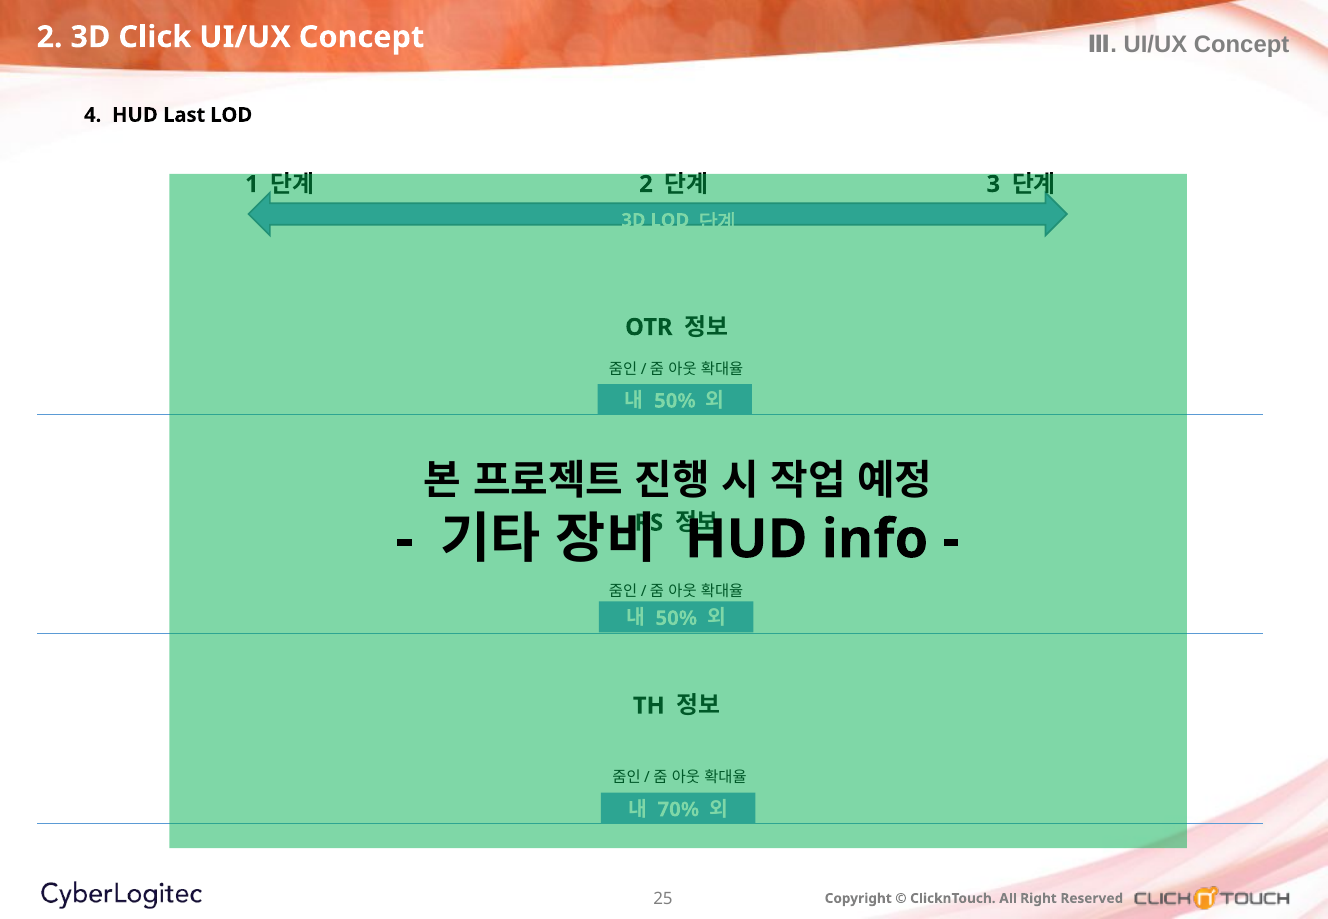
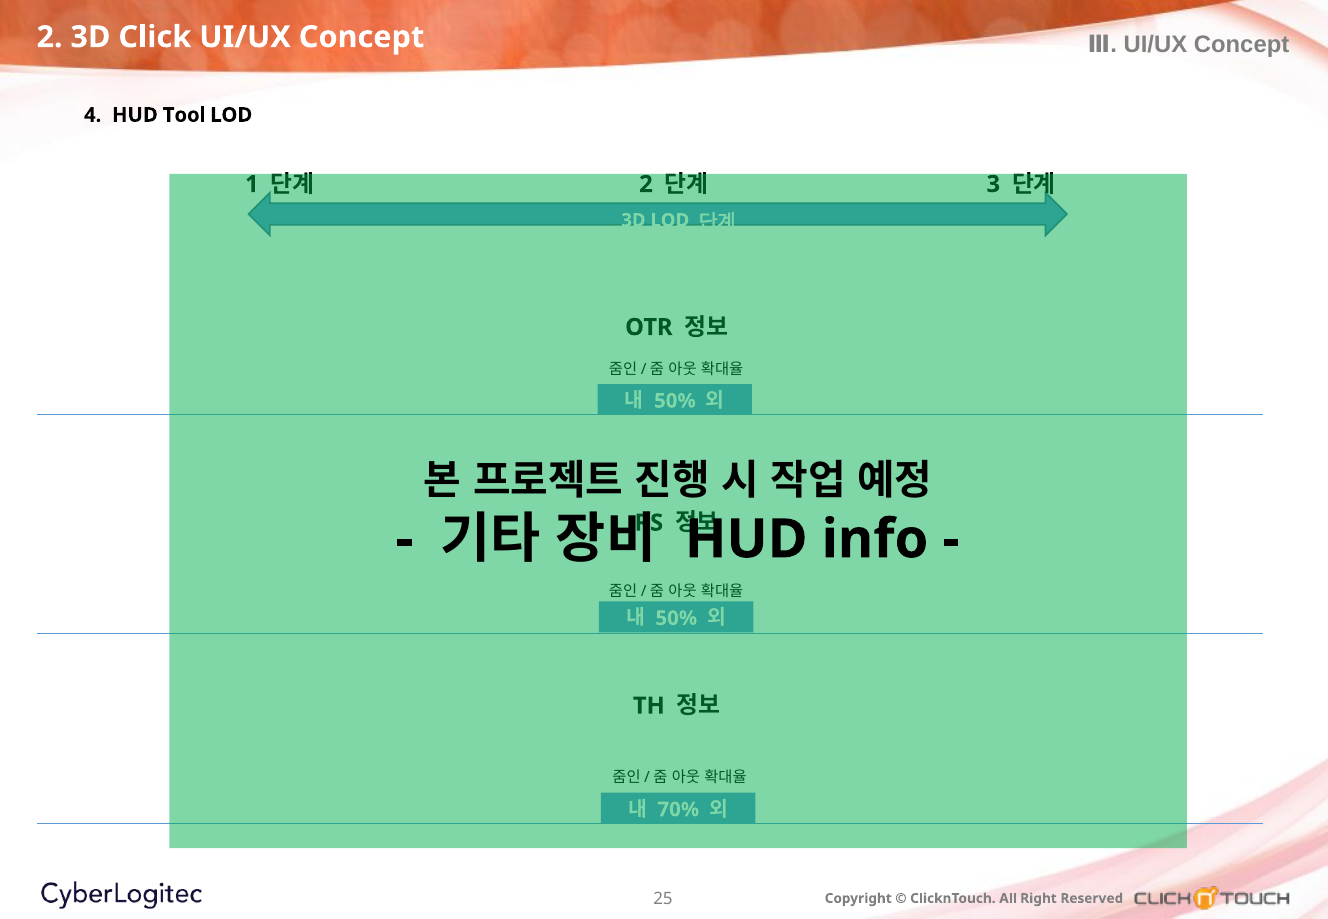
Last: Last -> Tool (184, 115)
